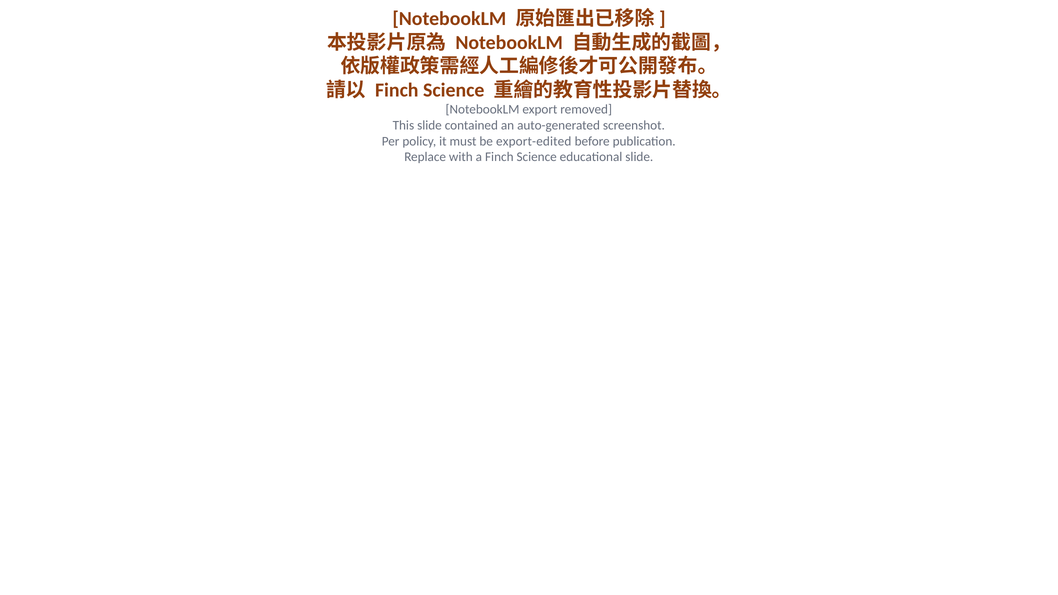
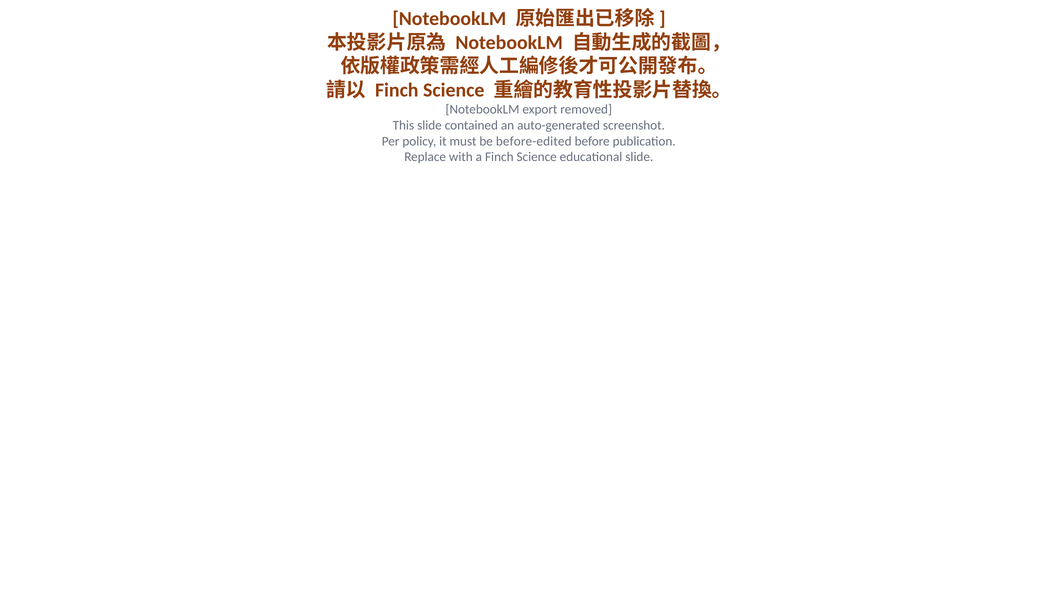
export-edited: export-edited -> before-edited (534, 141)
